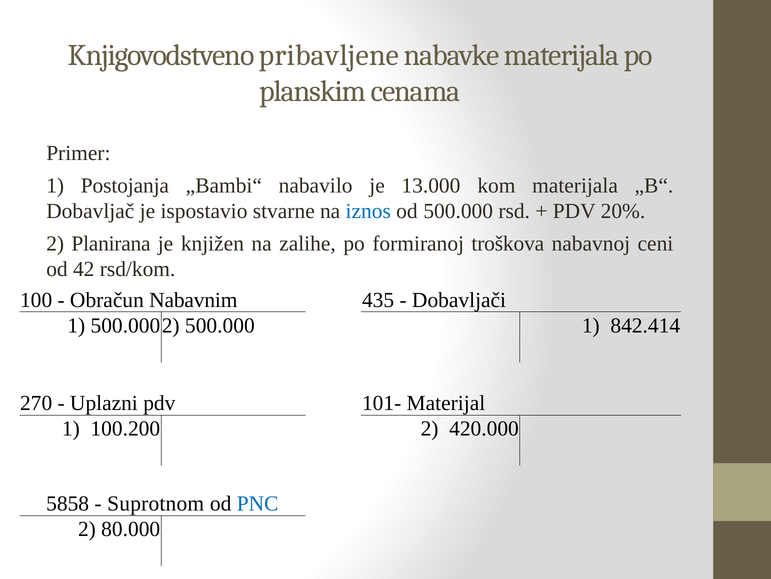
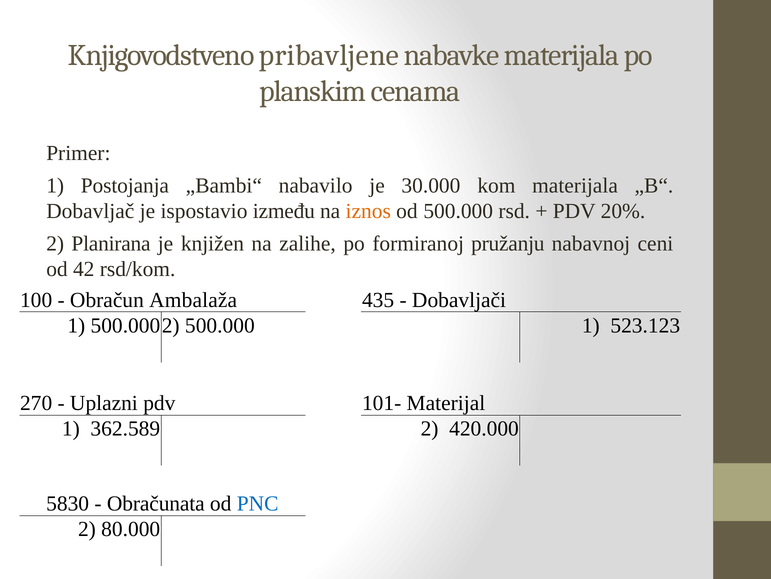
13.000: 13.000 -> 30.000 (431, 185)
stvarne: stvarne -> između (284, 211)
iznos colour: blue -> orange (368, 211)
troškova: troškova -> pružanju (508, 243)
Nabavnim: Nabavnim -> Ambalaža (193, 300)
842.414: 842.414 -> 523.123 (645, 325)
100.200: 100.200 -> 362.589 (125, 428)
5858: 5858 -> 5830 (68, 503)
Suprotnom: Suprotnom -> Obračunata (156, 503)
